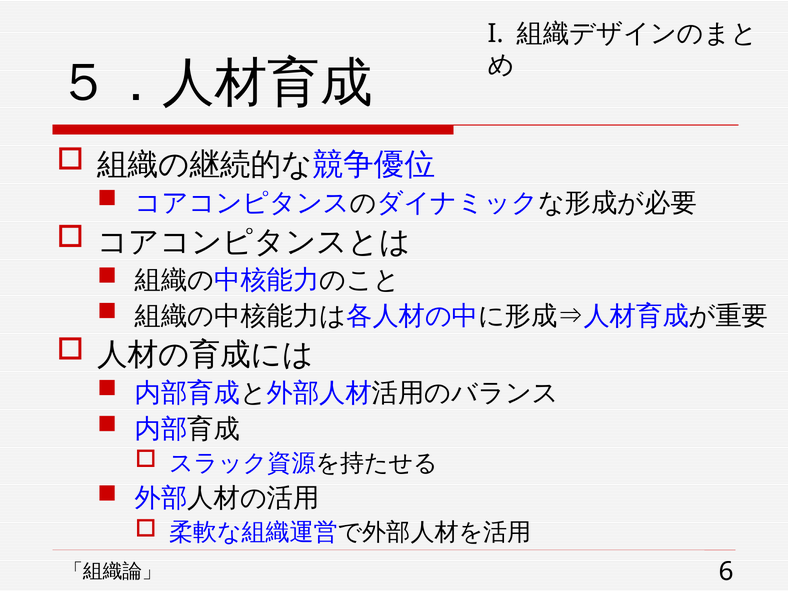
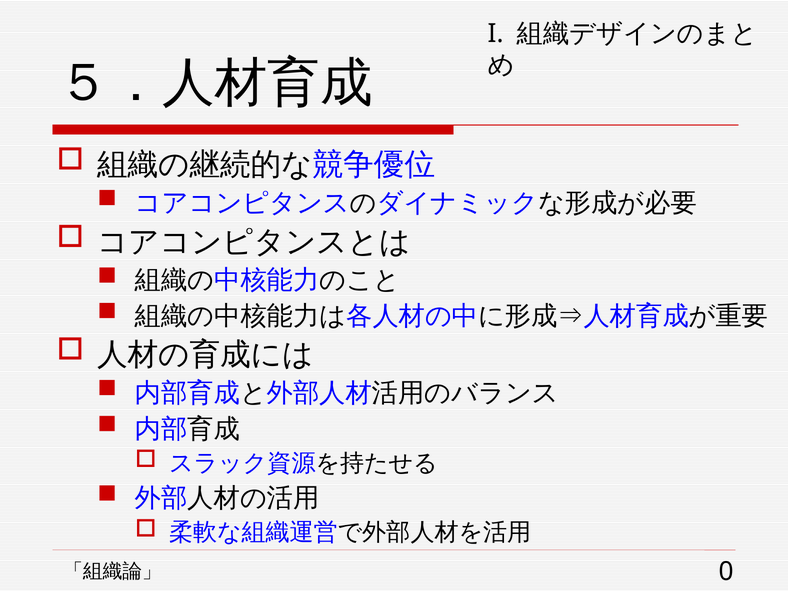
6: 6 -> 0 (726, 572)
